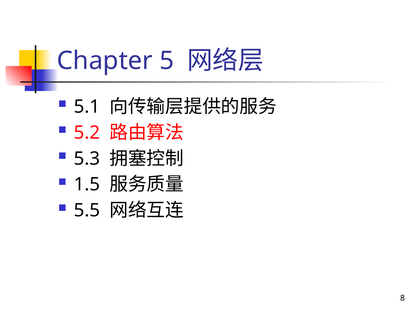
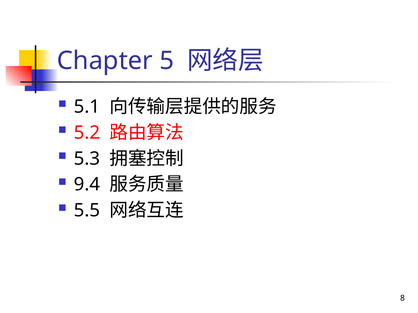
1.5: 1.5 -> 9.4 (87, 185)
